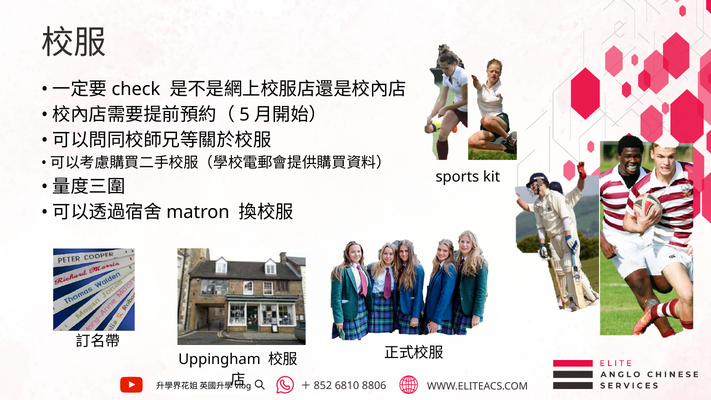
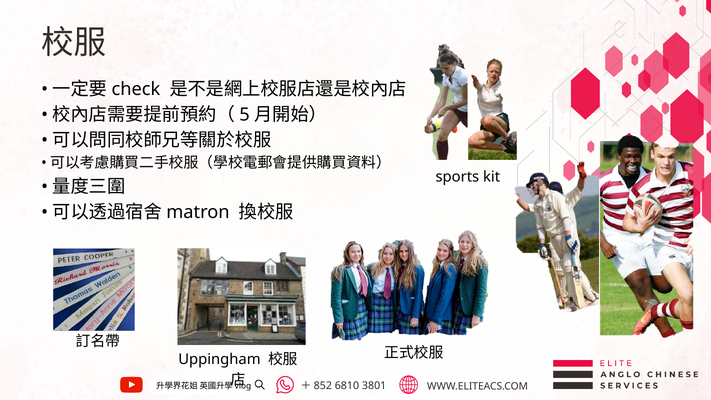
8806: 8806 -> 3801 (374, 386)
